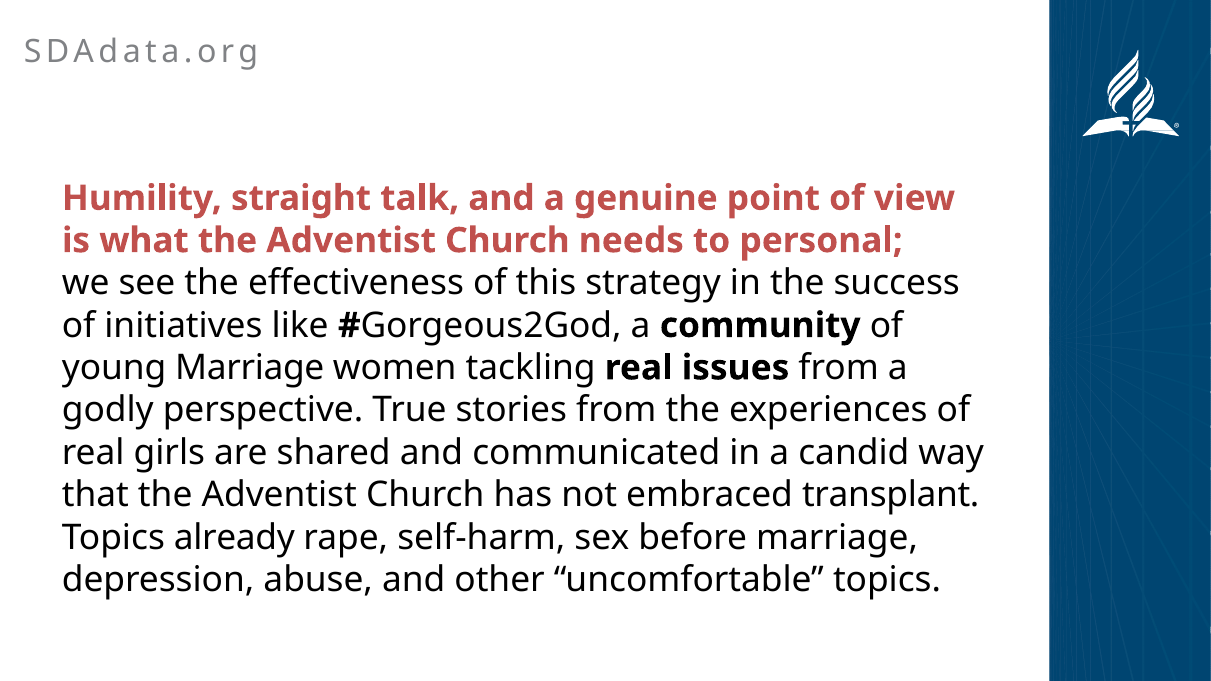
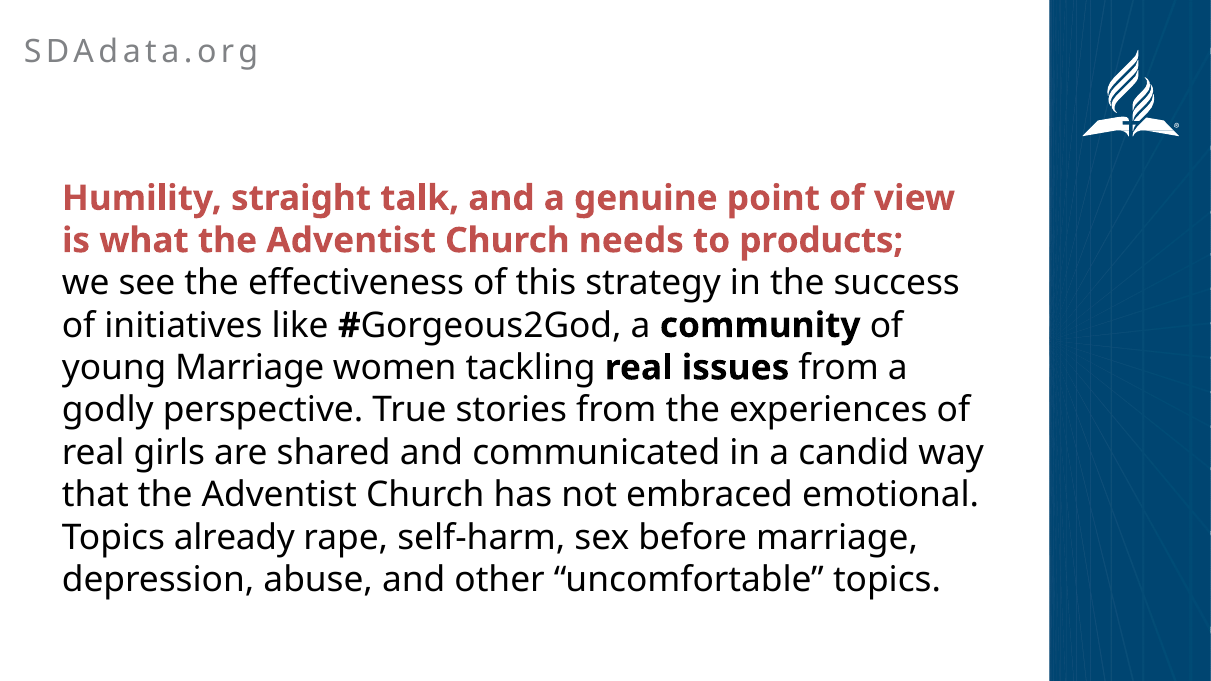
personal: personal -> products (821, 241)
transplant: transplant -> emotional (891, 495)
